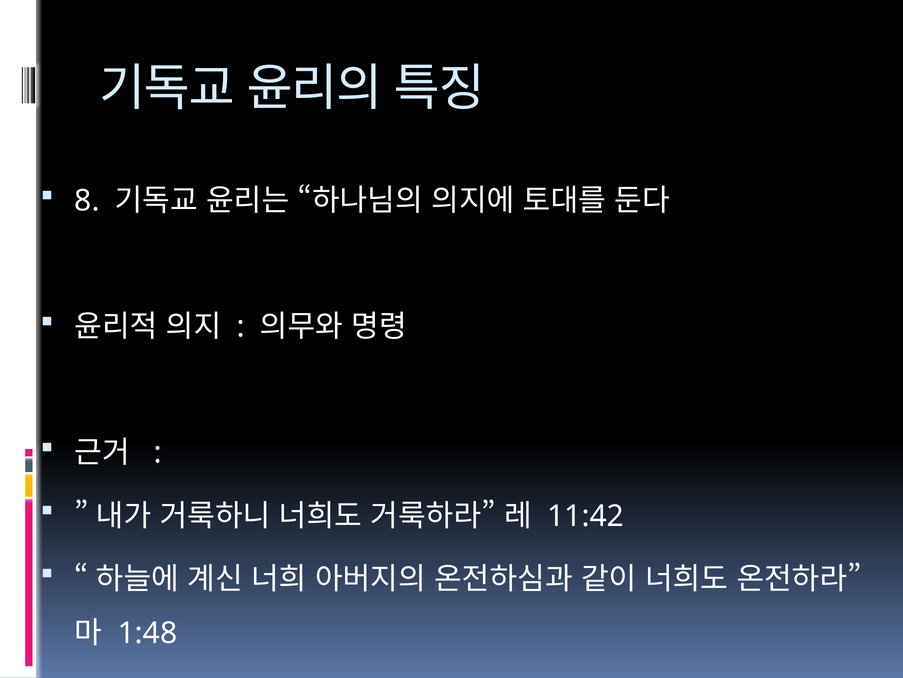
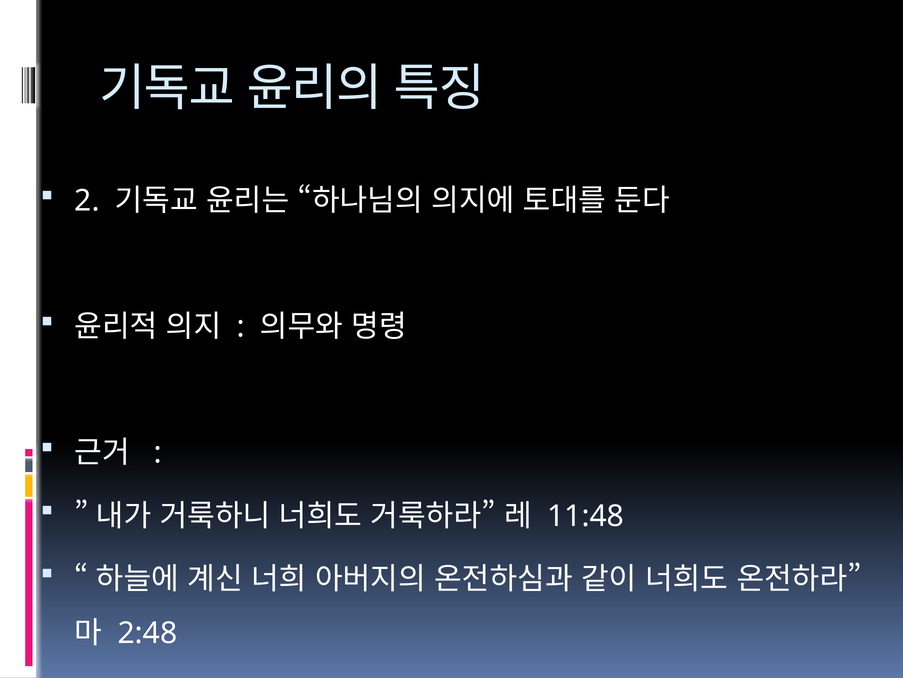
8: 8 -> 2 (87, 201)
11:42: 11:42 -> 11:48 (586, 516)
1:48: 1:48 -> 2:48 (148, 633)
